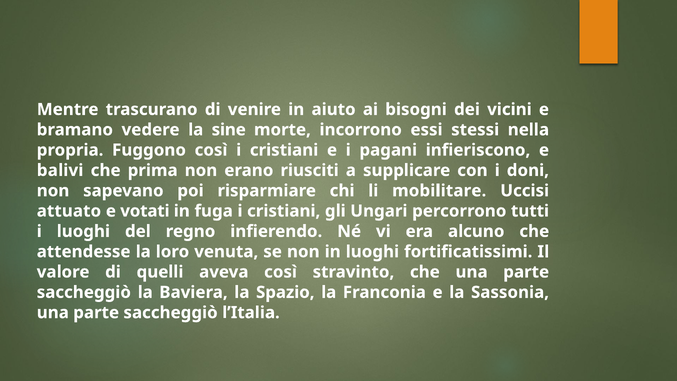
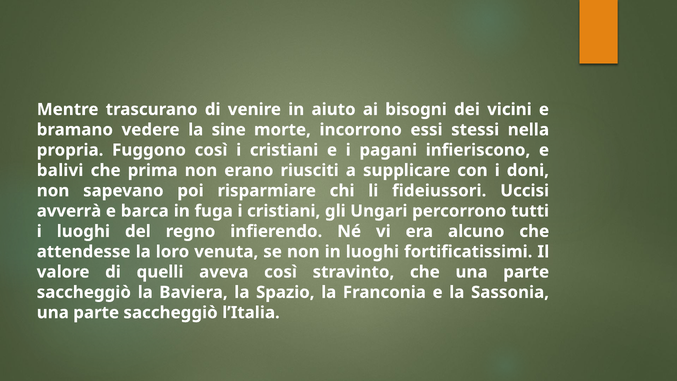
mobilitare: mobilitare -> fideiussori (439, 191)
attuato: attuato -> avverrà (69, 211)
votati: votati -> barca (145, 211)
